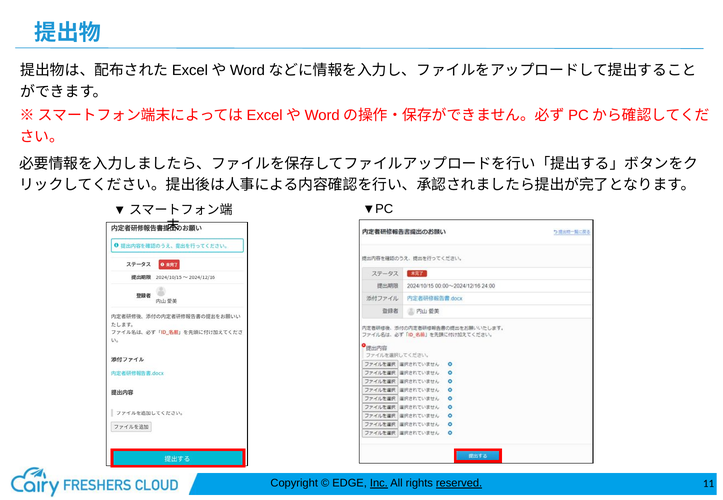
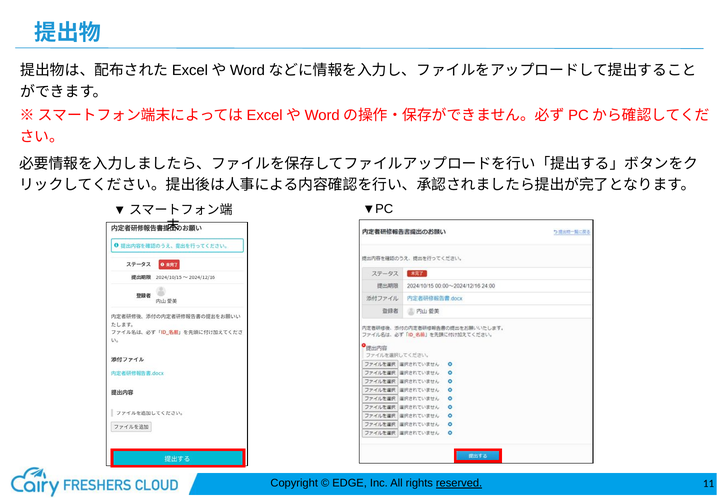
Inc underline: present -> none (379, 484)
